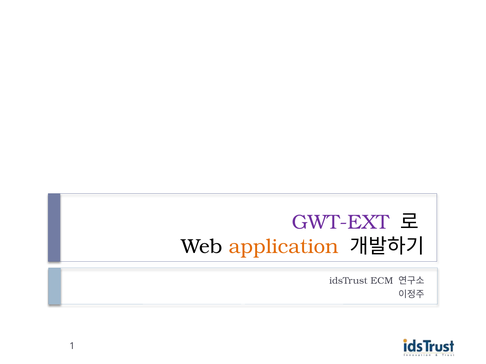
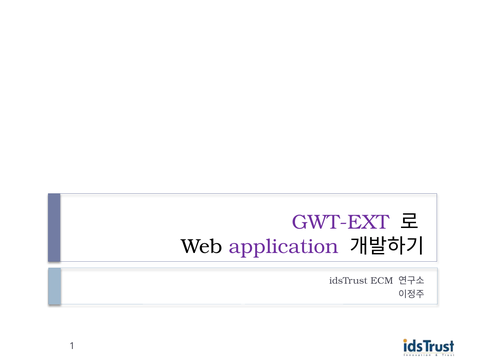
application colour: orange -> purple (284, 247)
